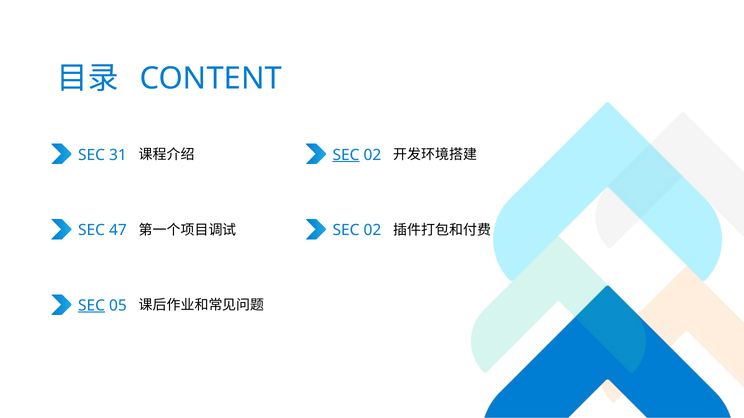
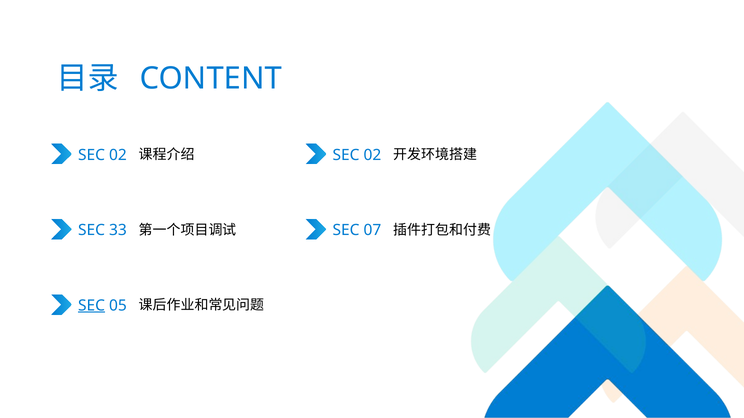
31: 31 -> 02 (118, 155)
SEC underline: present -> none (346, 155)
47: 47 -> 33 (118, 230)
02: 02 -> 07 (372, 230)
